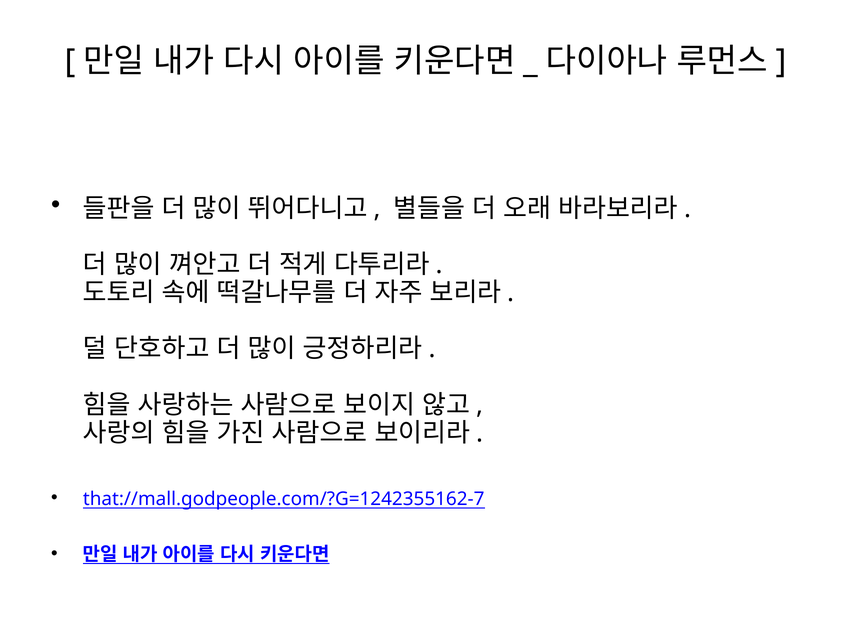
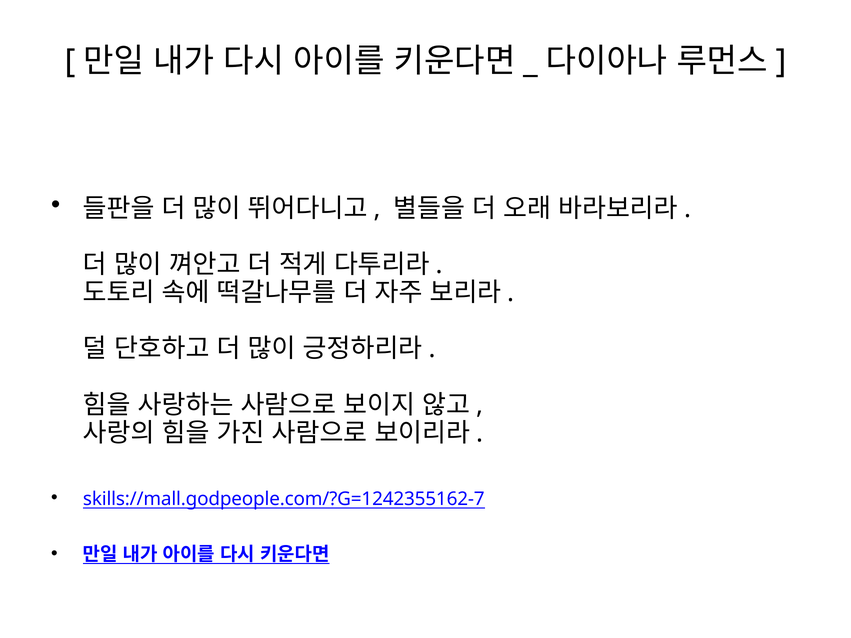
that://mall.godpeople.com/?G=1242355162-7: that://mall.godpeople.com/?G=1242355162-7 -> skills://mall.godpeople.com/?G=1242355162-7 (284, 499)
